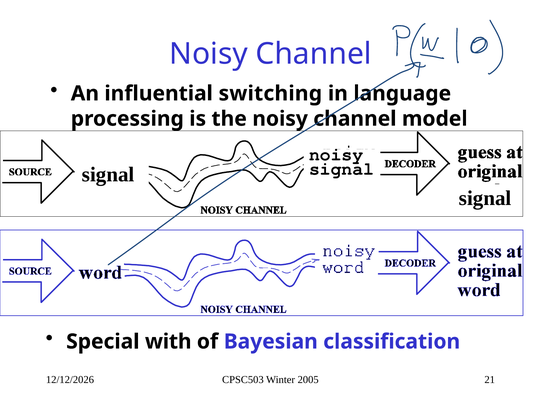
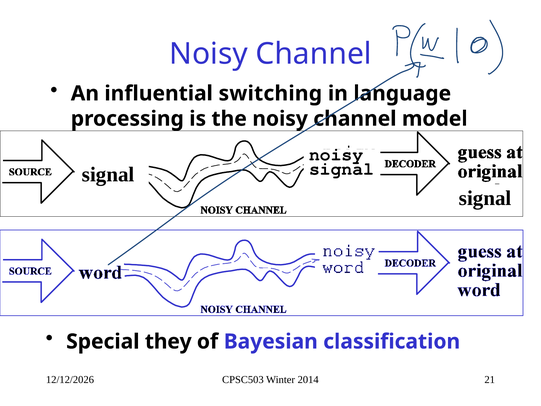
with: with -> they (168, 341)
2005: 2005 -> 2014 (308, 379)
